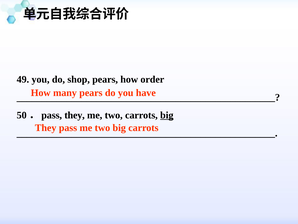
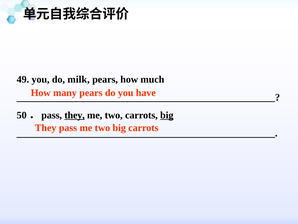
shop: shop -> milk (79, 79)
order: order -> much (152, 79)
they underline: none -> present (75, 115)
